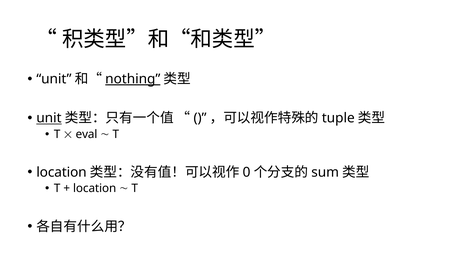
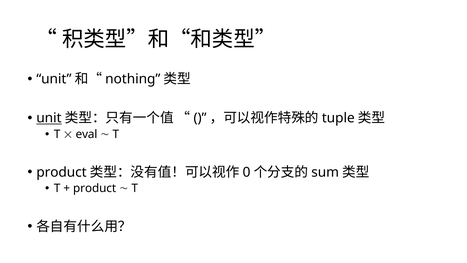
nothing underline: present -> none (133, 79)
location: location -> product (61, 172)
location: location -> product (95, 188)
